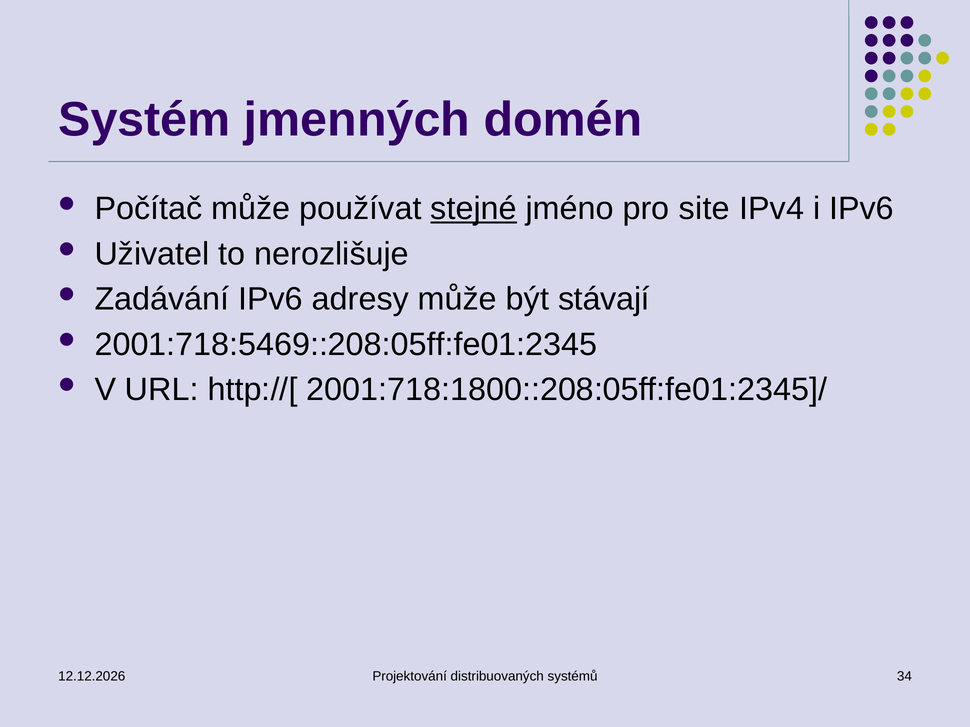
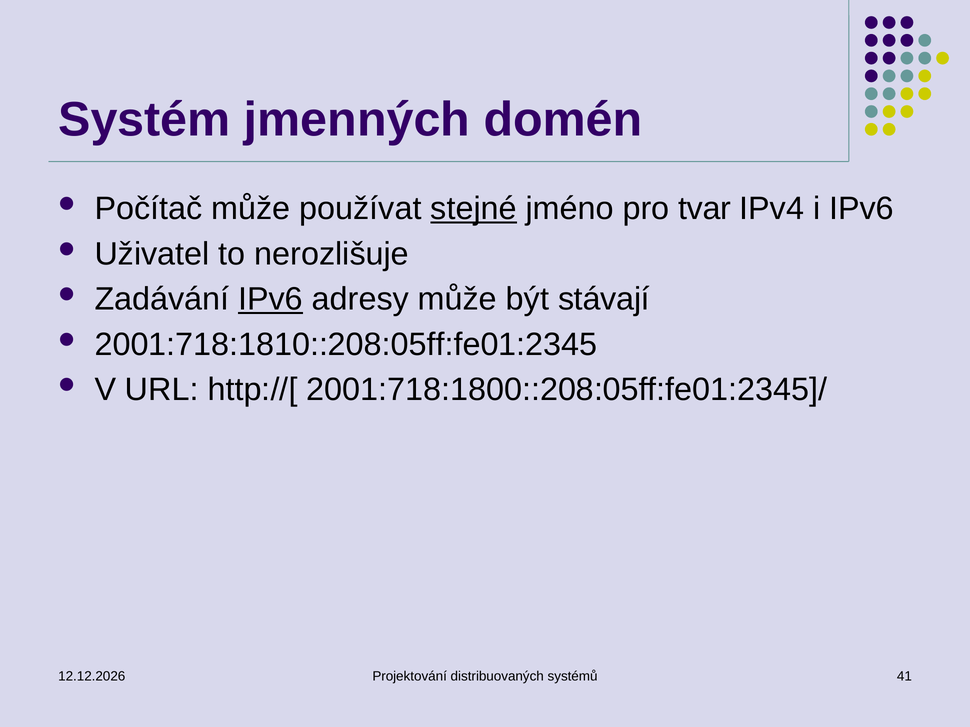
site: site -> tvar (705, 209)
IPv6 underline: none -> present (271, 299)
2001:718:5469::208:05ff:fe01:2345: 2001:718:5469::208:05ff:fe01:2345 -> 2001:718:1810::208:05ff:fe01:2345 (346, 345)
34: 34 -> 41 (904, 677)
